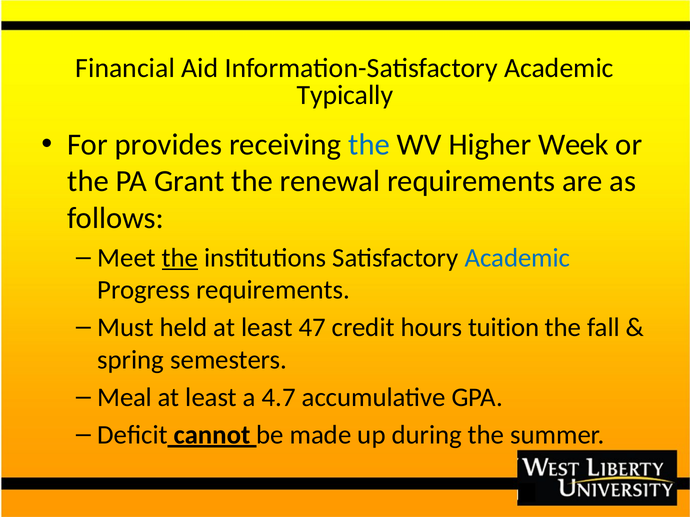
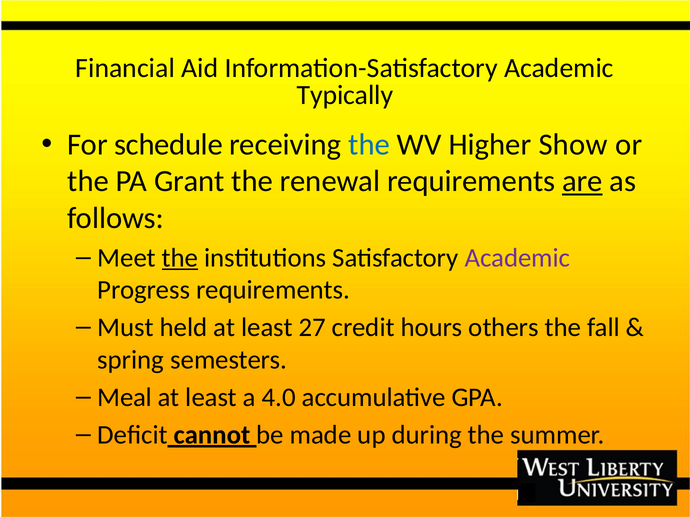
provides: provides -> schedule (169, 145)
Week: Week -> Show (573, 145)
are underline: none -> present (582, 182)
Academic colour: blue -> purple (517, 258)
47: 47 -> 27 (312, 328)
tuition: tuition -> others (504, 328)
4.7: 4.7 -> 4.0 (279, 398)
